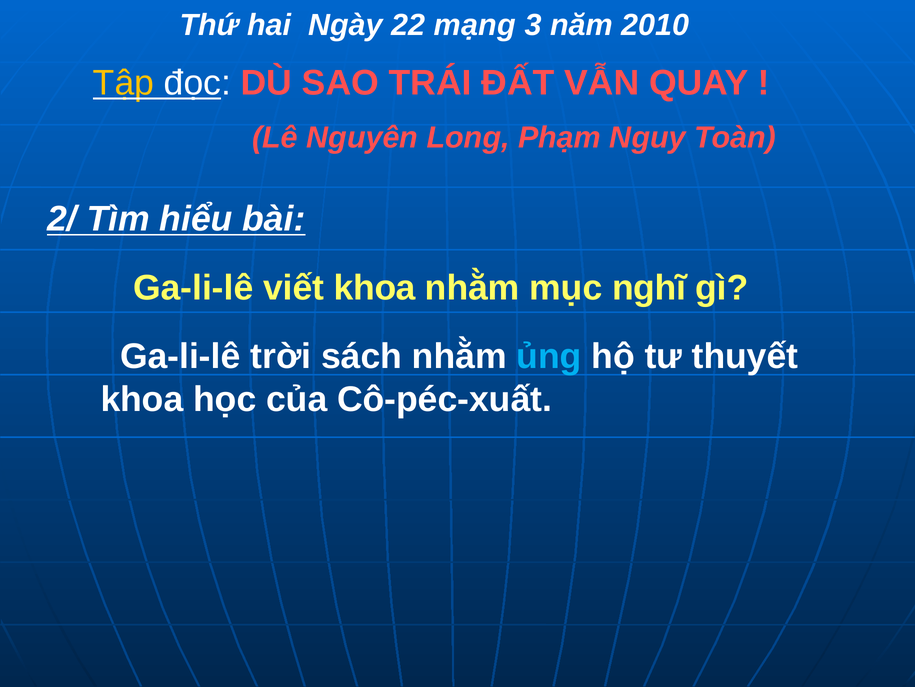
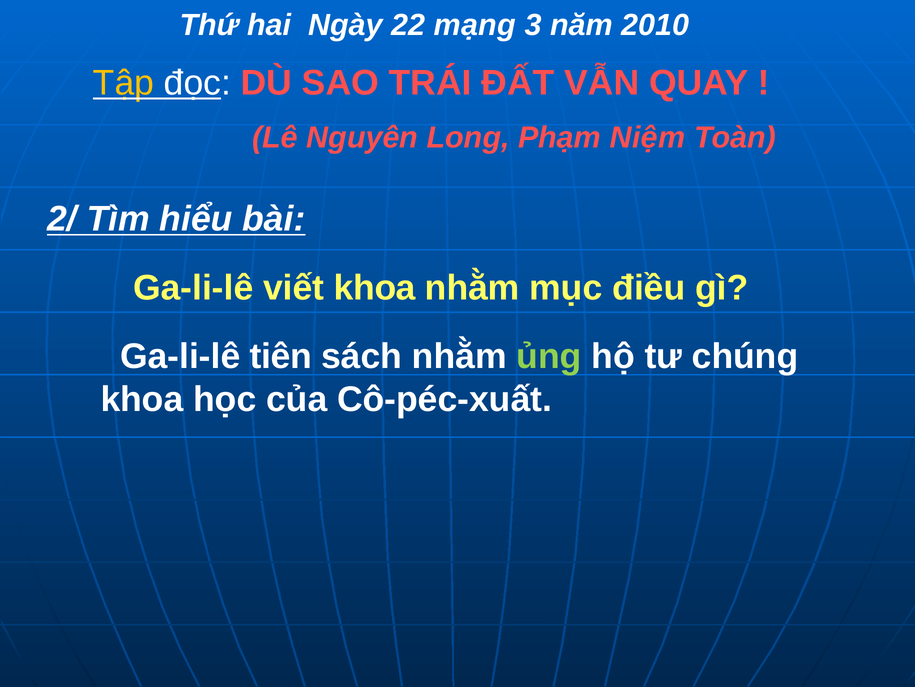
Nguy: Nguy -> Niệm (647, 137)
nghĩ: nghĩ -> điều (649, 288)
trời: trời -> tiên (281, 356)
ủng colour: light blue -> light green (549, 356)
thuyết: thuyết -> chúng (745, 356)
